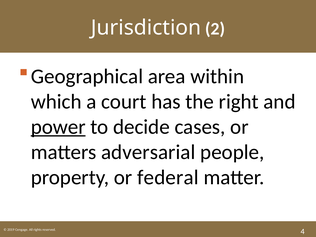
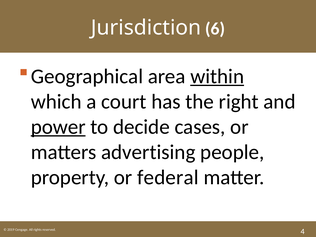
2: 2 -> 6 (215, 29)
within underline: none -> present (217, 76)
adversarial: adversarial -> advertising (148, 152)
